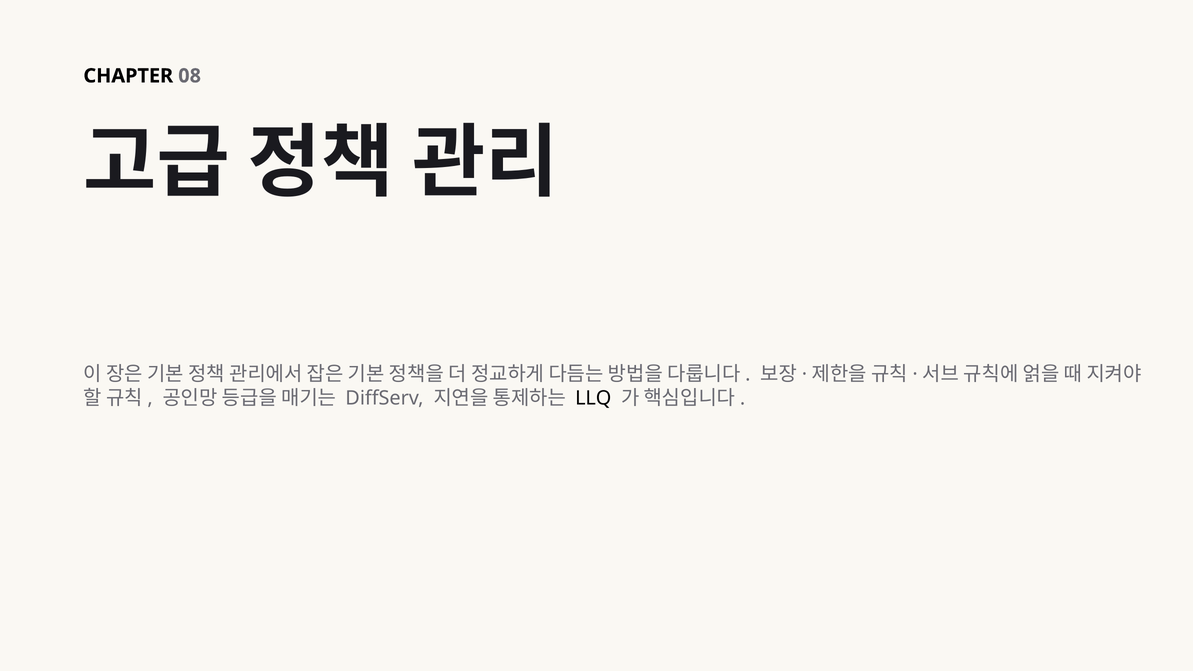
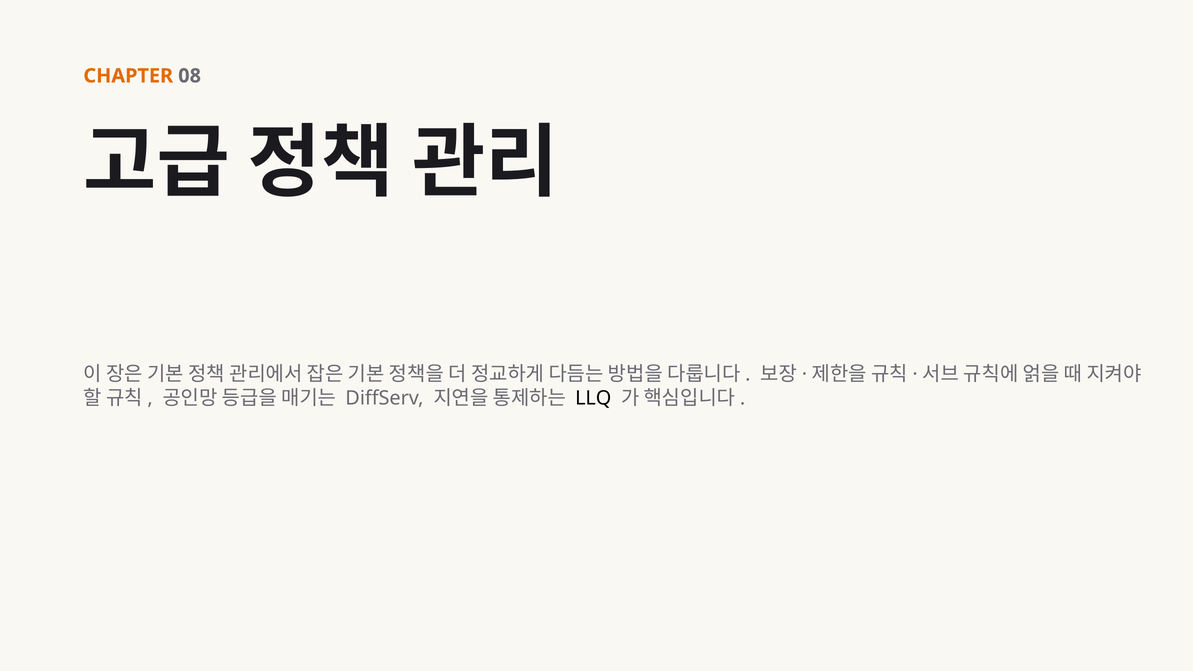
CHAPTER colour: black -> orange (128, 76)
